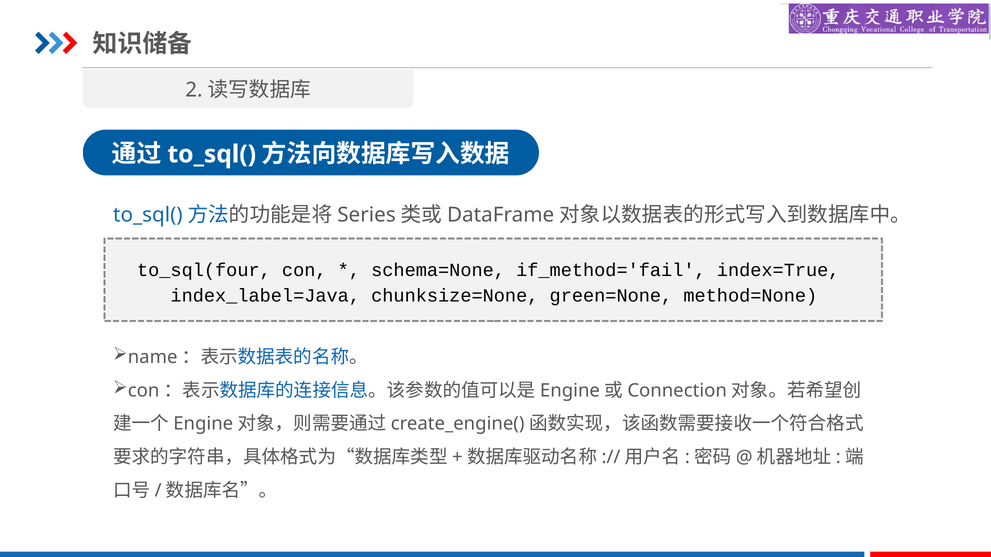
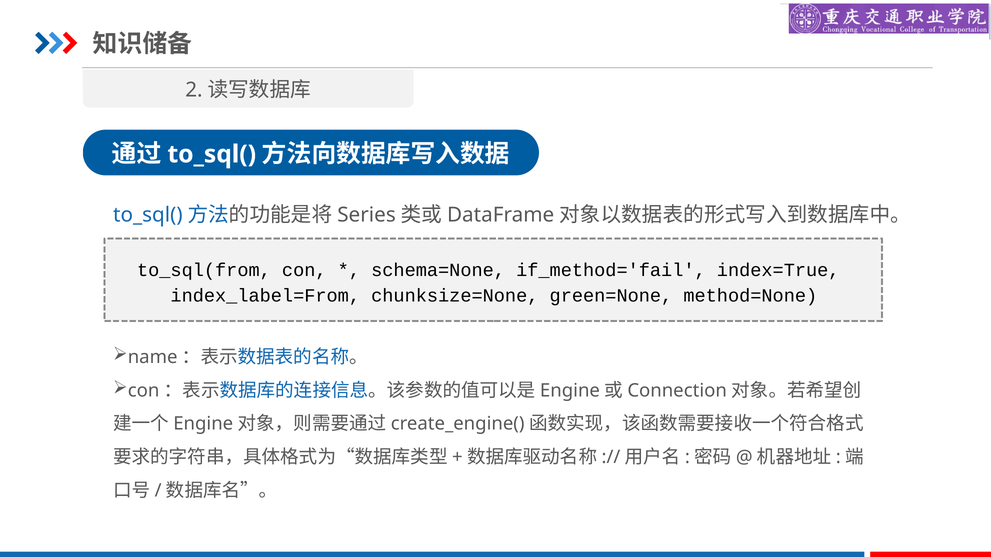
to_sql(four: to_sql(four -> to_sql(from (204, 270)
index_label=Java: index_label=Java -> index_label=From (265, 296)
